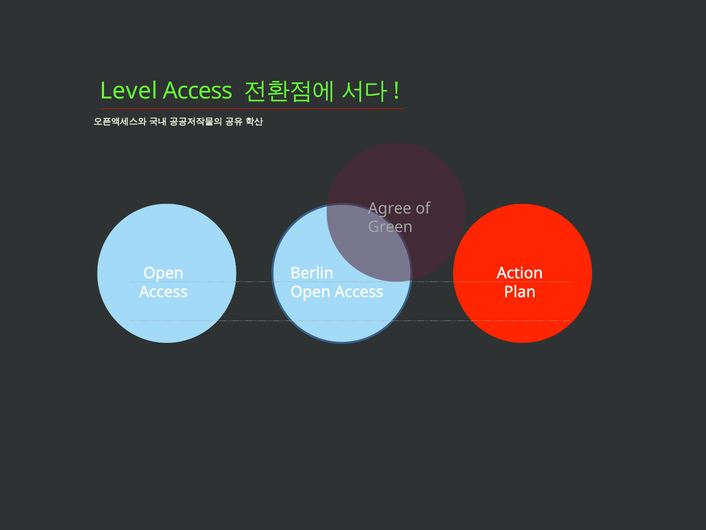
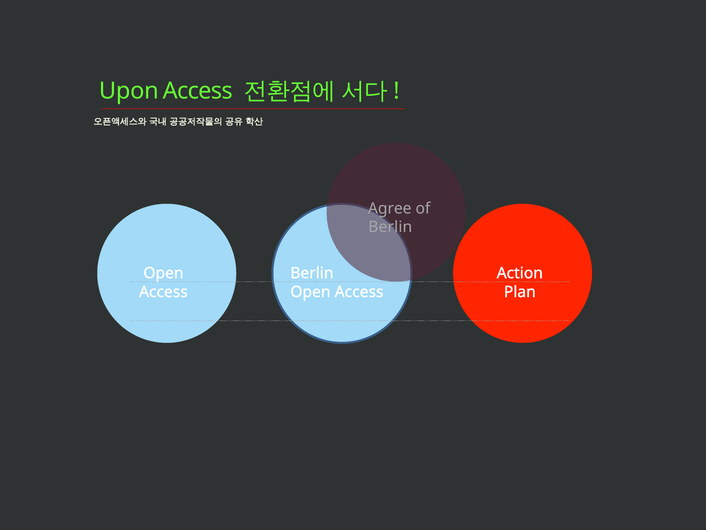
Level: Level -> Upon (129, 91)
Green: Green -> Berlin (390, 227)
